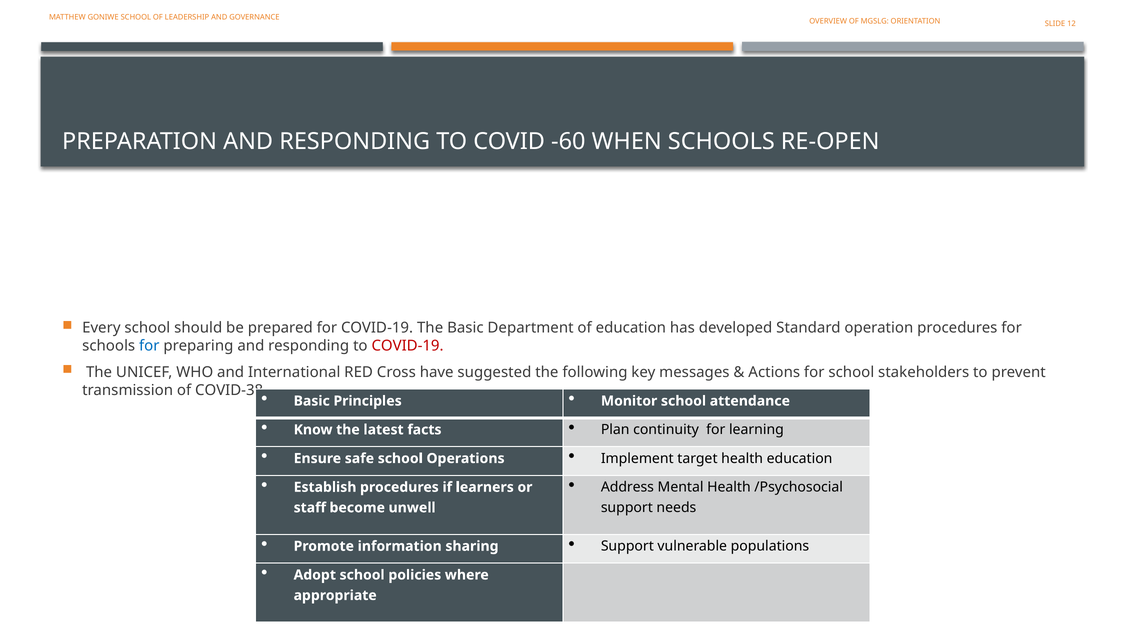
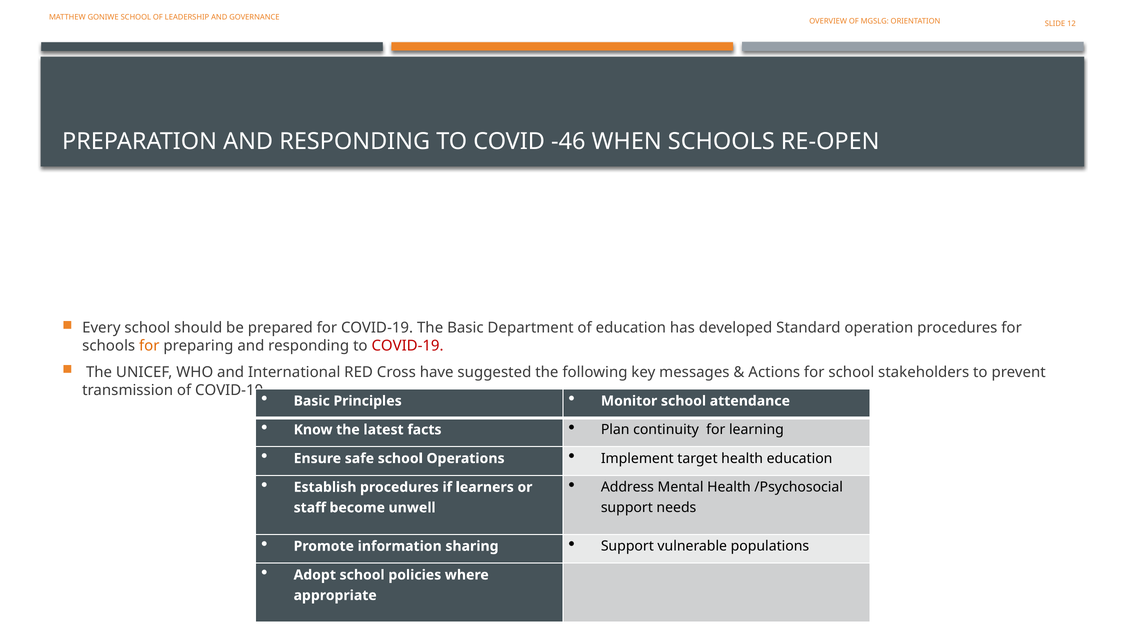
-60: -60 -> -46 (568, 142)
for colour: blue -> orange (149, 346)
COVID-38: COVID-38 -> COVID-10 (229, 390)
